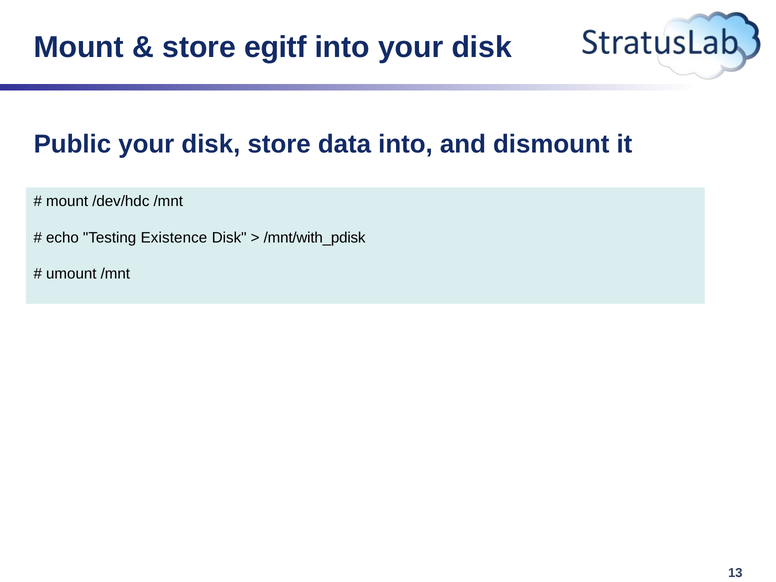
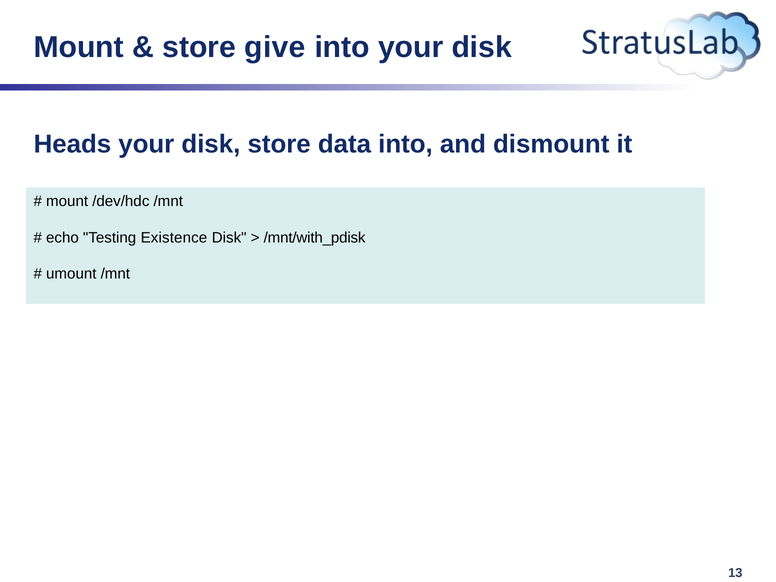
egitf: egitf -> give (275, 47)
Public: Public -> Heads (72, 144)
